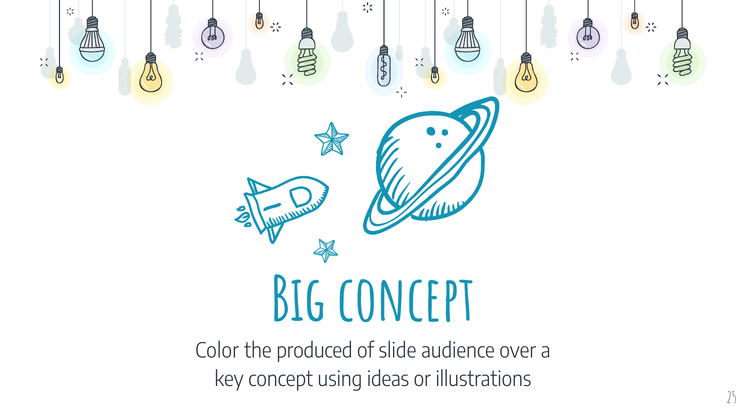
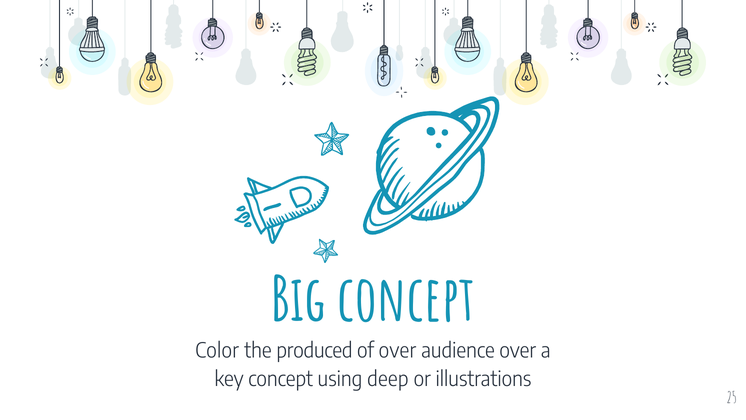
of slide: slide -> over (397, 350)
ideas: ideas -> deep (388, 379)
